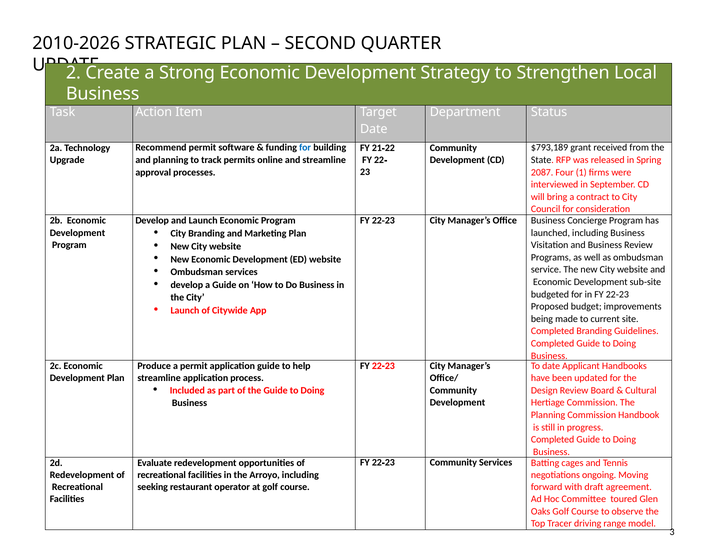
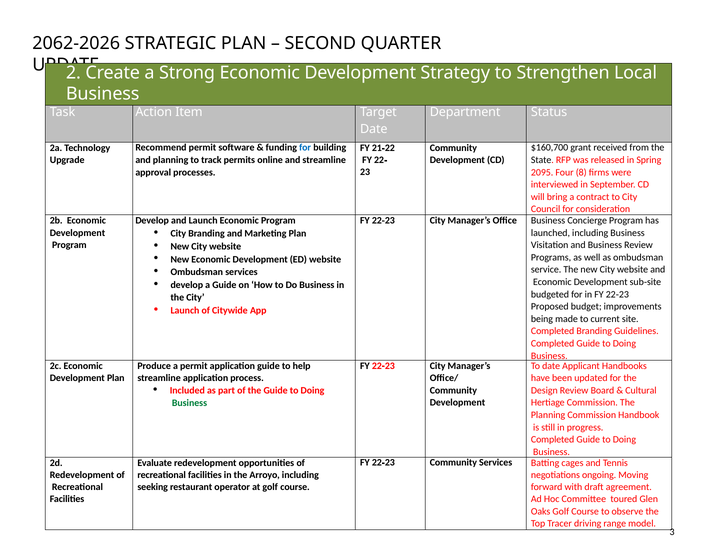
2010‐2026: 2010‐2026 -> 2062‐2026 (76, 44)
$793,189: $793,189 -> $160,700 (550, 148)
2087: 2087 -> 2095 (542, 172)
1: 1 -> 8 (581, 172)
Business colour: black -> green (189, 403)
